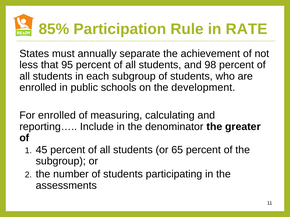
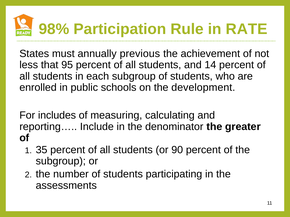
85%: 85% -> 98% (54, 29)
separate: separate -> previous (140, 54)
98: 98 -> 14 (210, 65)
For enrolled: enrolled -> includes (57, 116)
45: 45 -> 35 (42, 150)
65: 65 -> 90 (177, 150)
